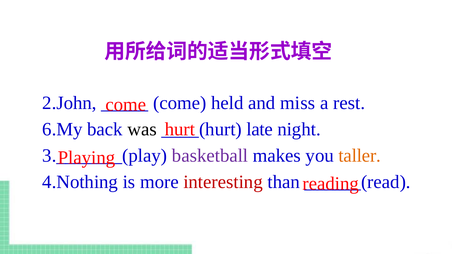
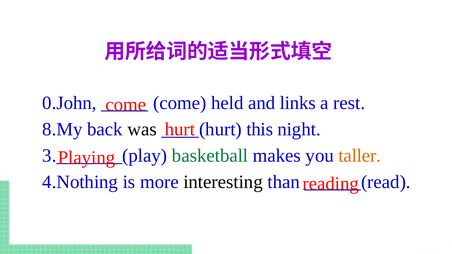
2.John: 2.John -> 0.John (69, 103)
miss: miss -> links (298, 103)
6.My: 6.My -> 8.My (62, 129)
late: late -> this (260, 129)
basketball colour: purple -> green (210, 156)
interesting colour: red -> black (223, 182)
